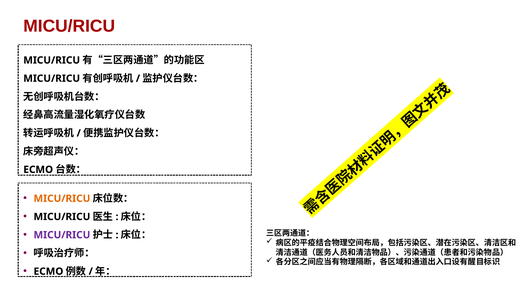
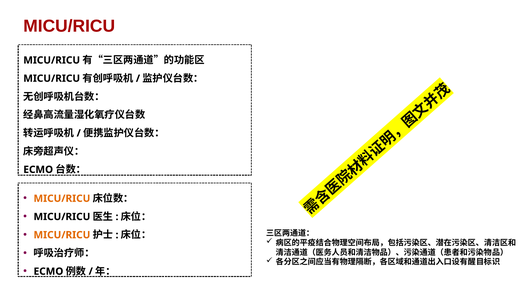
MICU/RICU colour: purple -> orange (62, 235)
